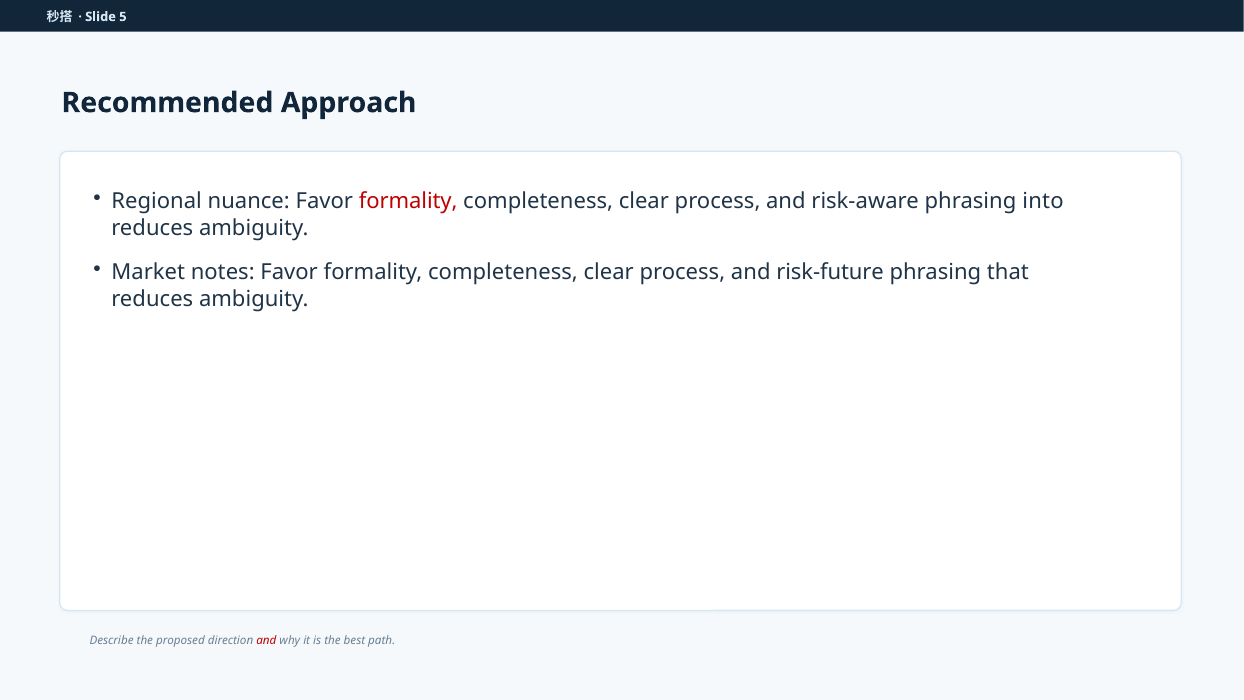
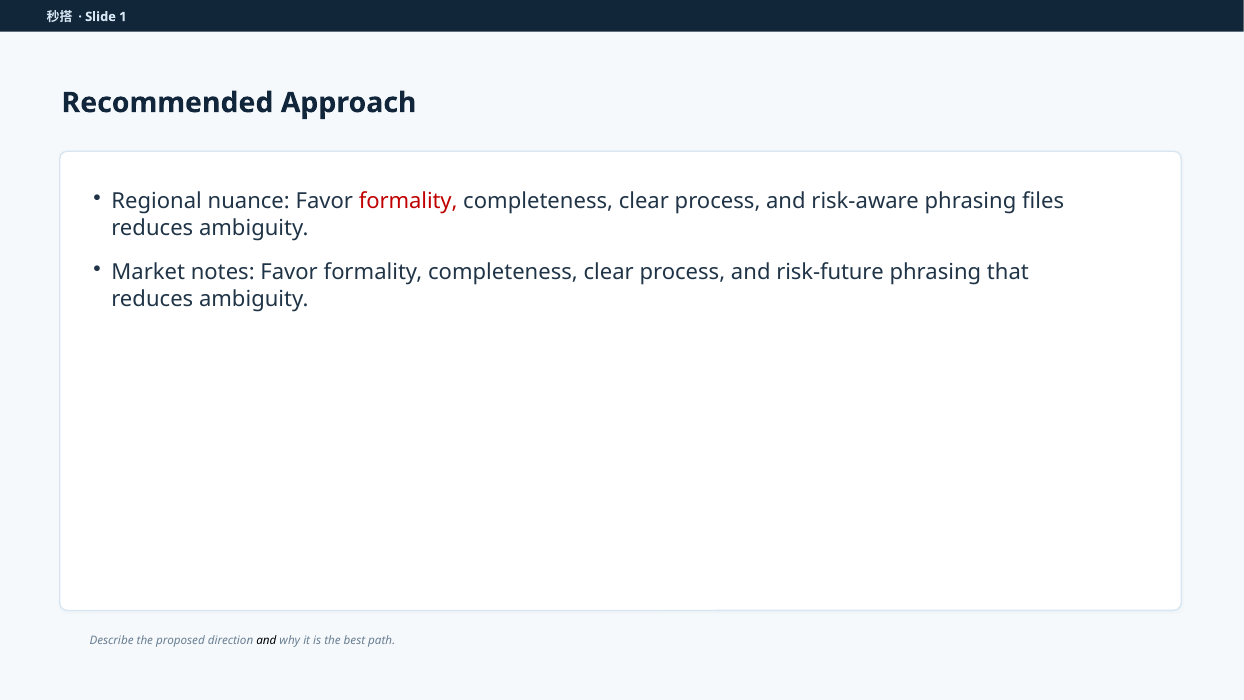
5: 5 -> 1 (123, 17)
into: into -> files (1043, 201)
and colour: red -> black (266, 641)
